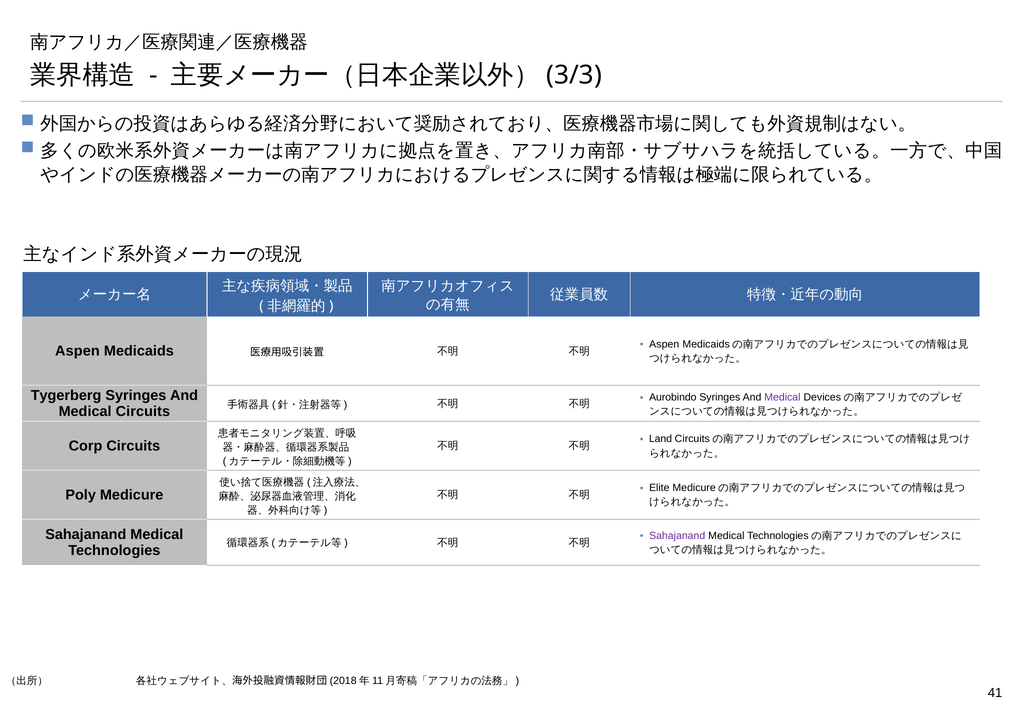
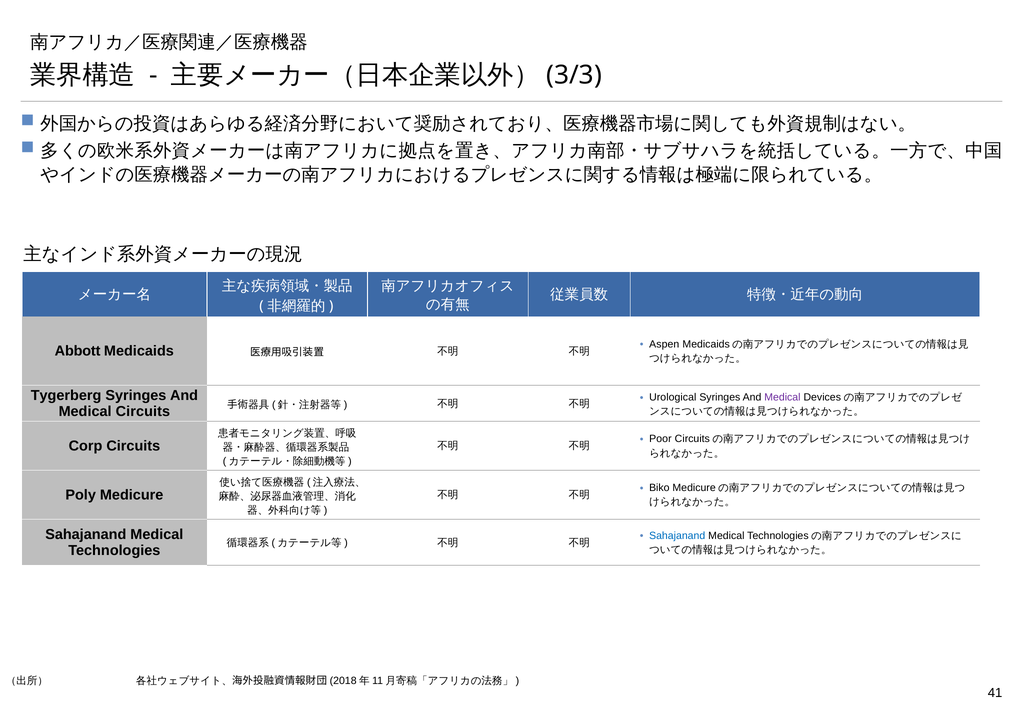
Aspen: Aspen -> Abbott (78, 351)
Aurobindo: Aurobindo -> Urological (673, 398)
Land: Land -> Poor (660, 439)
Elite: Elite -> Biko (659, 488)
Sahajanand colour: purple -> blue (677, 536)
